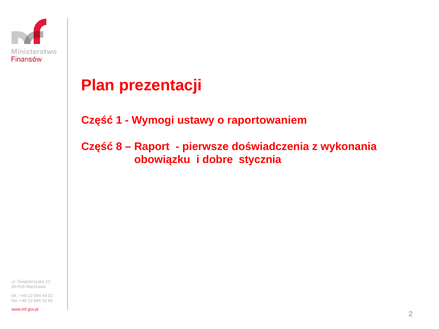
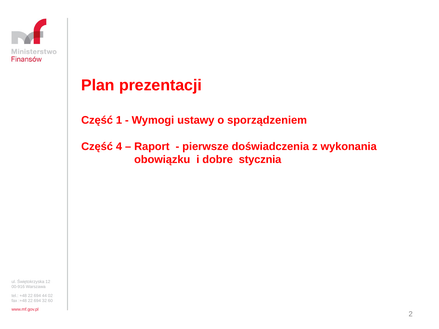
raportowaniem: raportowaniem -> sporządzeniem (267, 120)
8: 8 -> 4 (119, 147)
